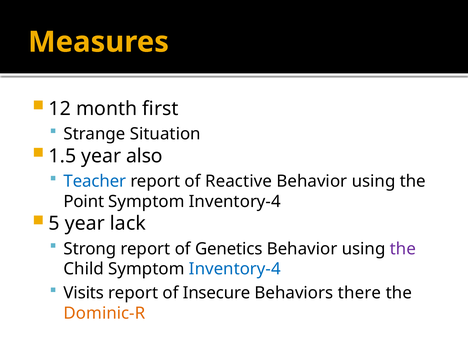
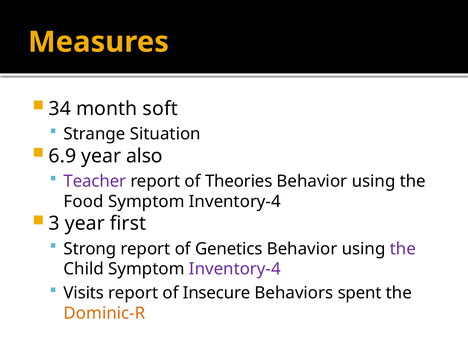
12: 12 -> 34 (60, 109)
first: first -> soft (160, 109)
1.5: 1.5 -> 6.9 (62, 156)
Teacher colour: blue -> purple (95, 181)
Reactive: Reactive -> Theories (239, 181)
Point: Point -> Food (84, 201)
5: 5 -> 3 (54, 223)
lack: lack -> first (128, 223)
Inventory-4 colour: blue -> purple (235, 269)
there: there -> spent (360, 293)
